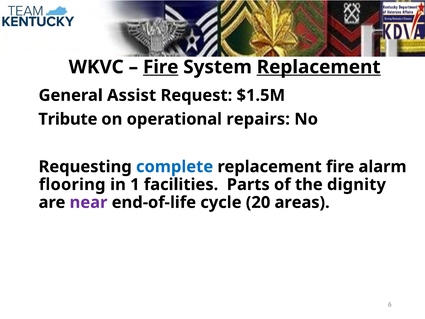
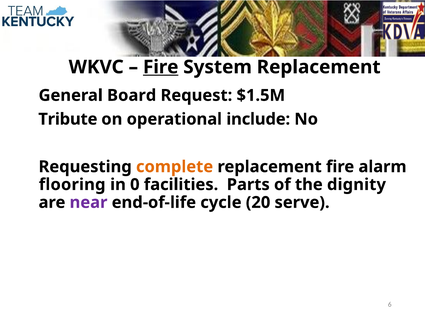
Replacement underline: present -> none (319, 67)
Assist: Assist -> Board (132, 95)
repairs: repairs -> include (258, 119)
complete colour: blue -> orange (175, 167)
1: 1 -> 0 (135, 184)
areas: areas -> serve (302, 202)
